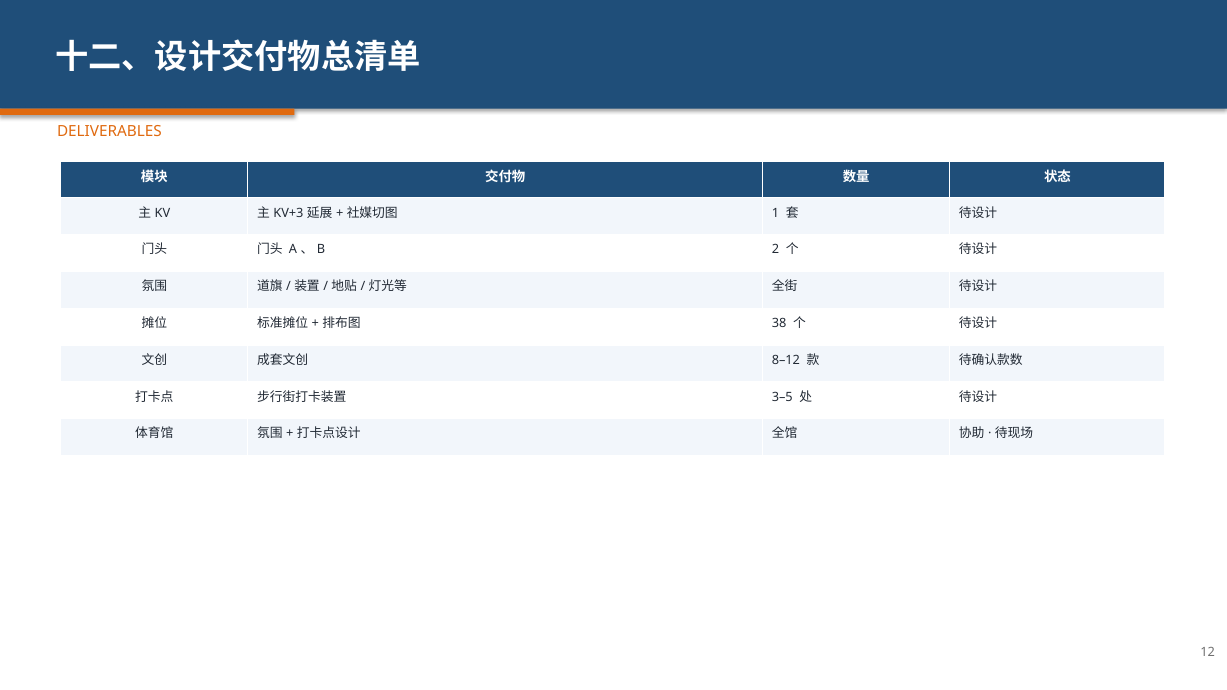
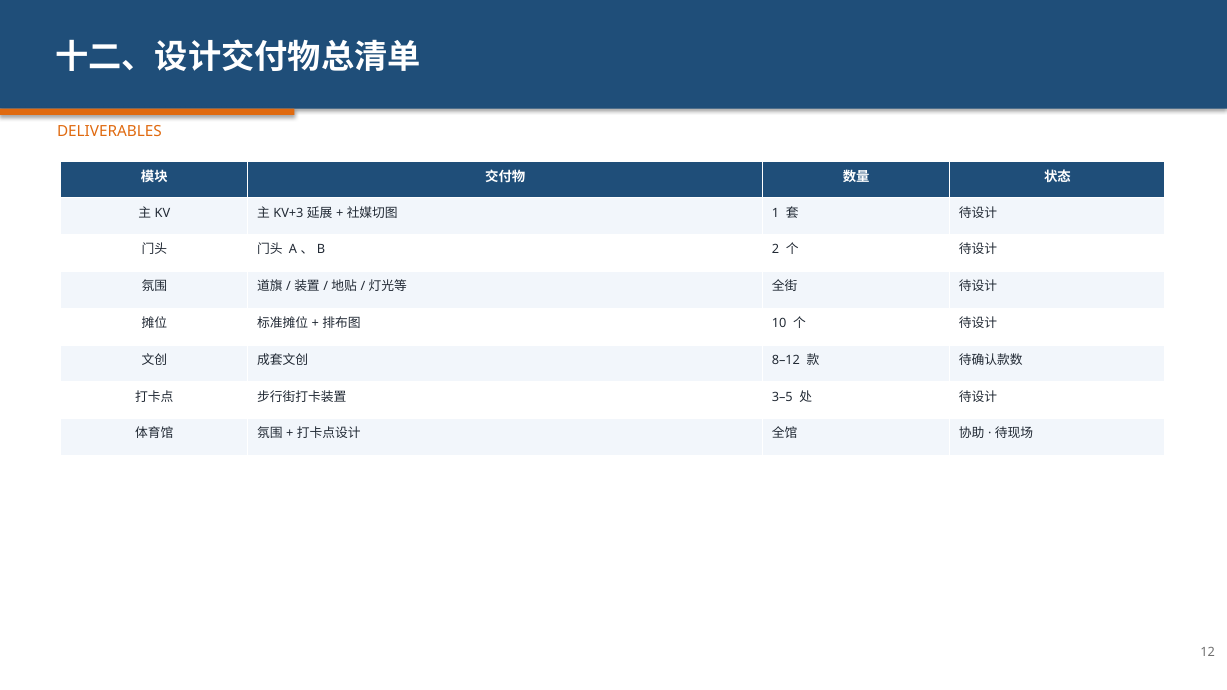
38: 38 -> 10 (779, 323)
